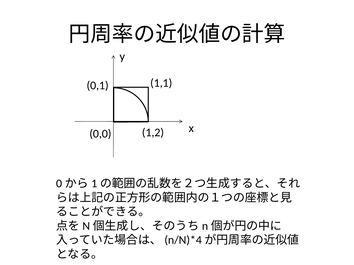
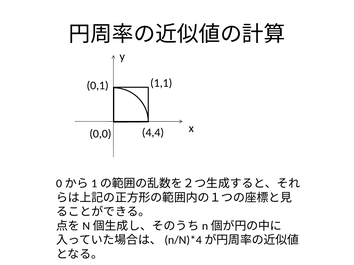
1,2: 1,2 -> 4,4 (153, 133)
